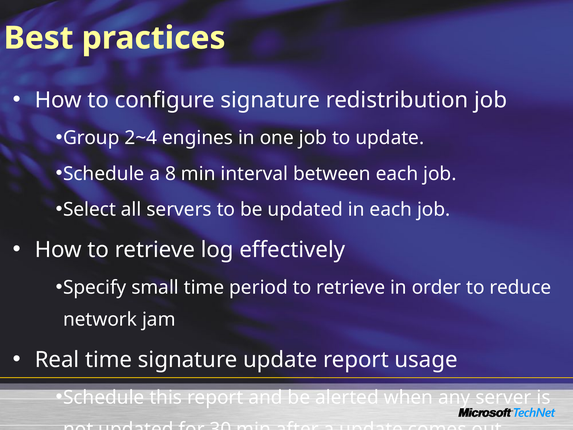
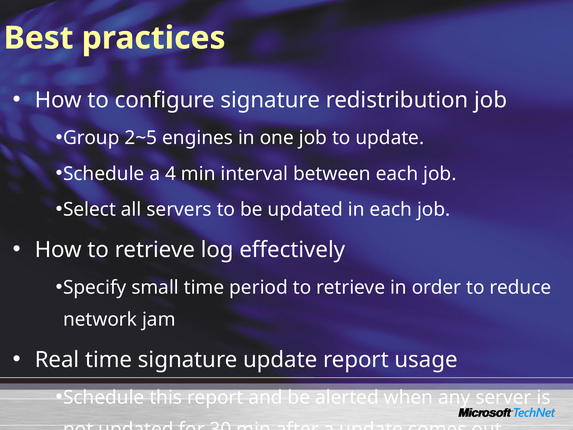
2~4: 2~4 -> 2~5 (141, 138)
8: 8 -> 4 (171, 174)
